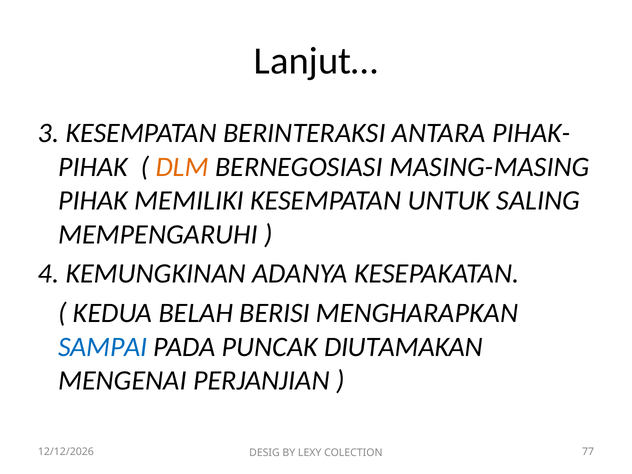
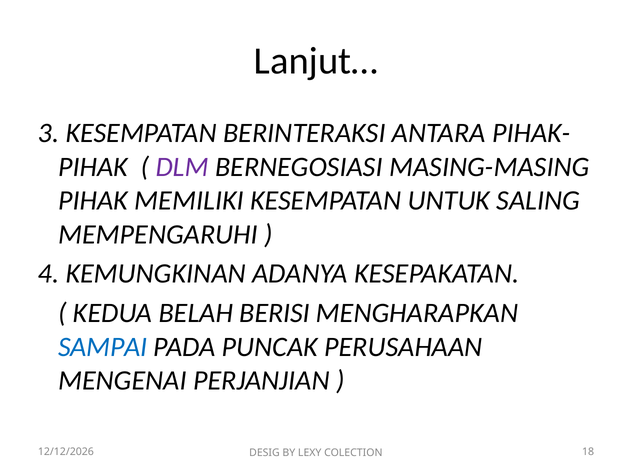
DLM colour: orange -> purple (182, 167)
DIUTAMAKAN: DIUTAMAKAN -> PERUSAHAAN (403, 347)
77: 77 -> 18 (588, 452)
